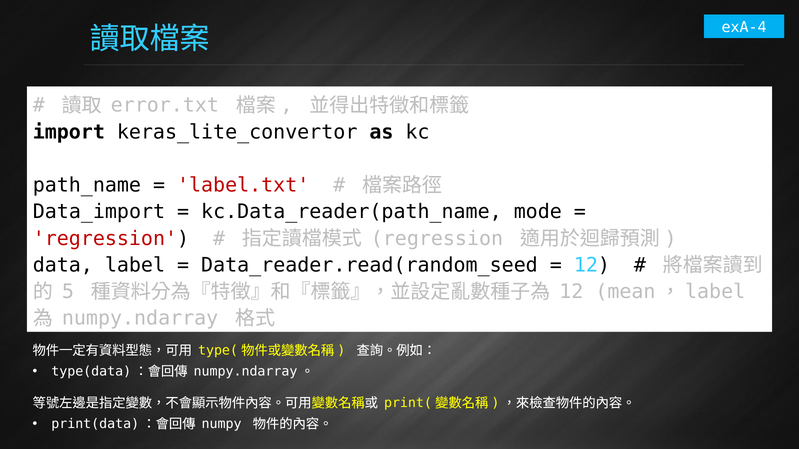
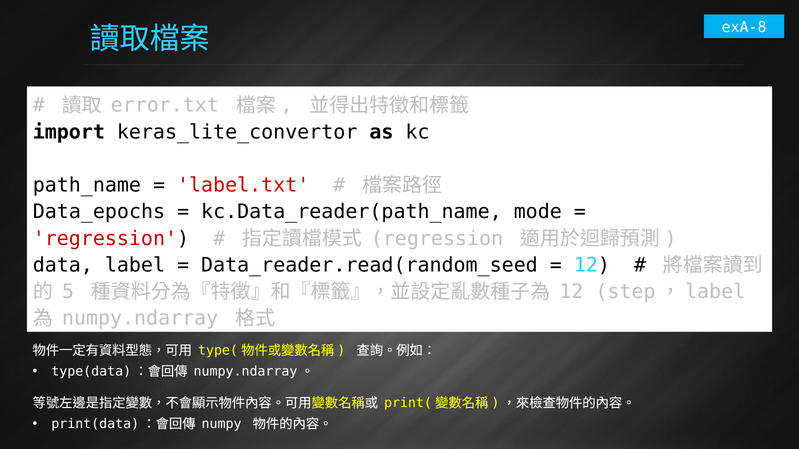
exA-4: exA-4 -> exA-8 (744, 27)
Data_import: Data_import -> Data_epochs (99, 212)
mean: mean -> step (625, 292)
